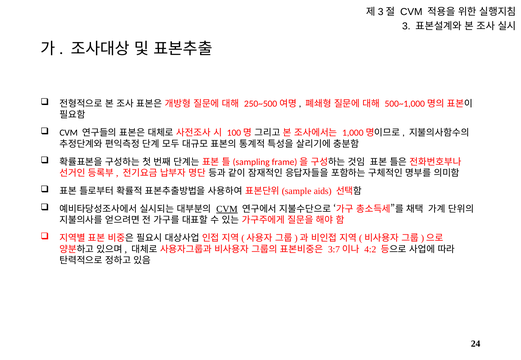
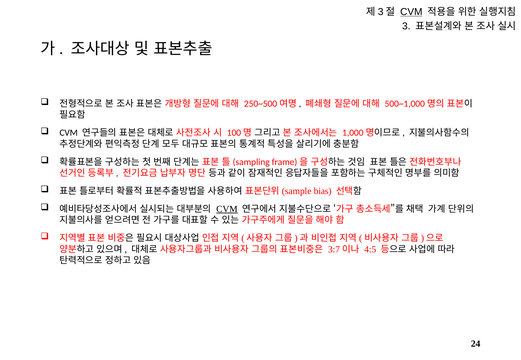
CVM underline: none -> present (411, 12)
aids: aids -> bias (323, 191)
4:2: 4:2 -> 4:5 (370, 250)
